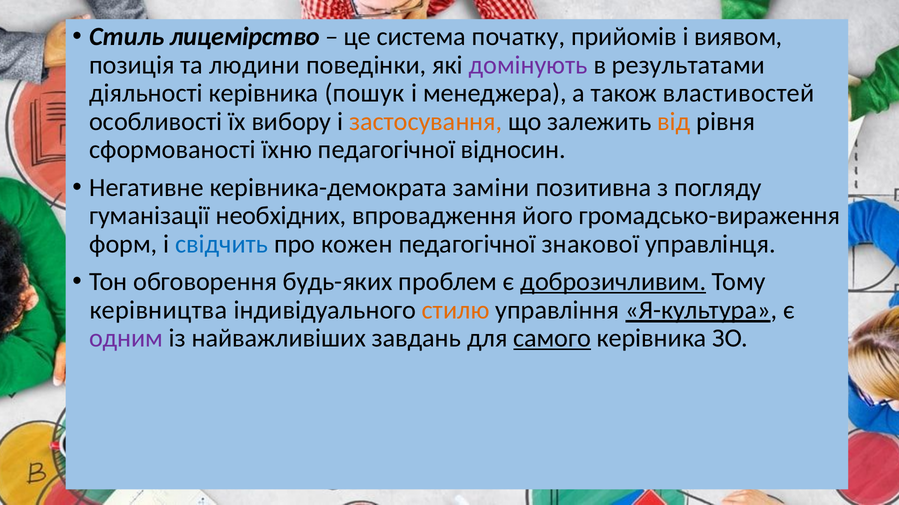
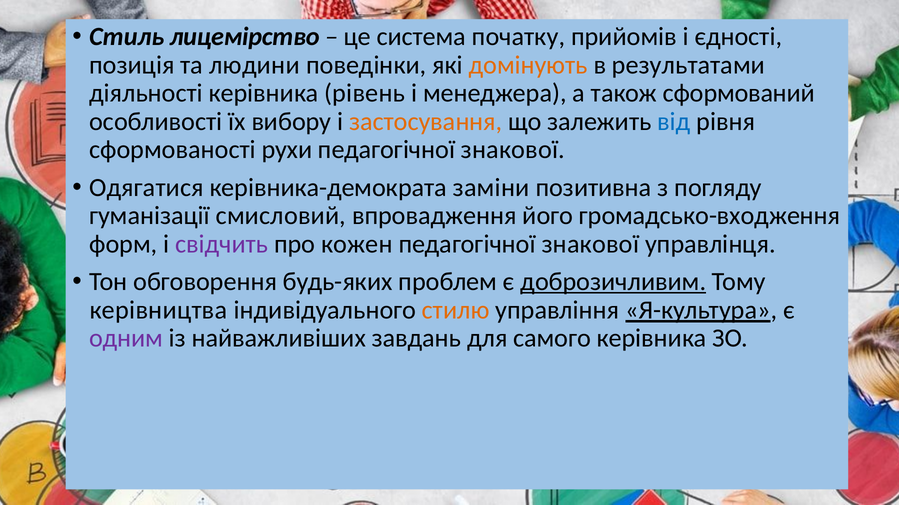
виявом: виявом -> єдності (738, 37)
домінують colour: purple -> orange (528, 65)
пошук: пошук -> рівень (365, 93)
властивостей: властивостей -> сформований (739, 93)
від colour: orange -> blue (674, 122)
їхню: їхню -> рухи (287, 150)
відносин: відносин -> знакової (513, 150)
Негативне: Негативне -> Одягатися (146, 188)
необхідних: необхідних -> смисловий (281, 216)
громадсько-вираження: громадсько-вираження -> громадсько-входження (710, 216)
свідчить colour: blue -> purple (222, 244)
самого underline: present -> none (552, 339)
